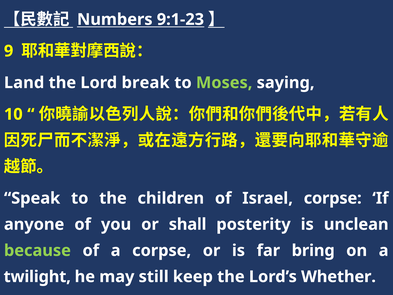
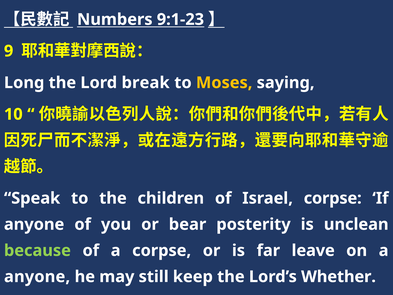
Land: Land -> Long (24, 83)
Moses colour: light green -> yellow (224, 83)
shall: shall -> bear (188, 224)
bring: bring -> leave (313, 250)
twilight: twilight -> anyone (37, 276)
